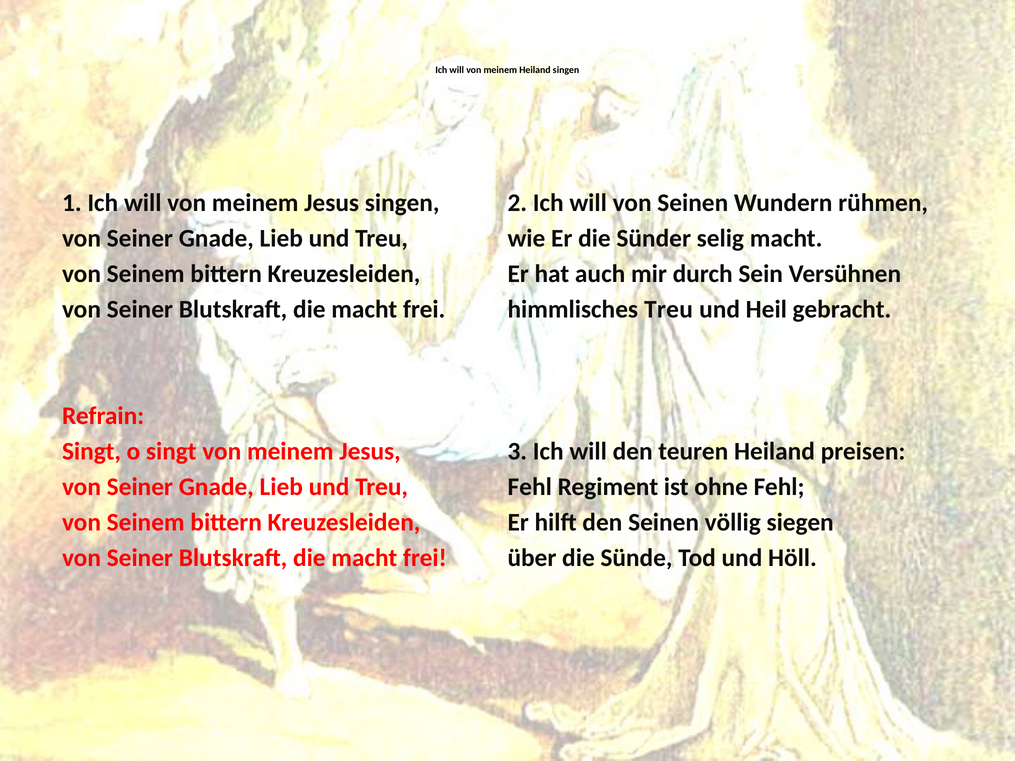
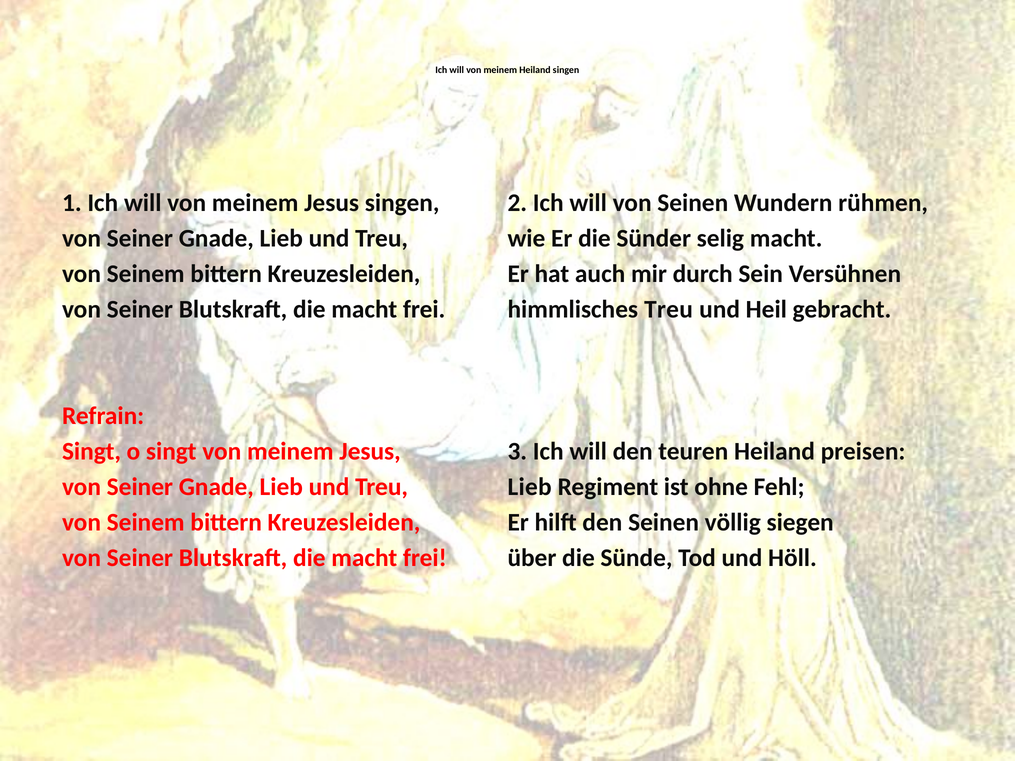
Fehl: Fehl -> Lieb (530, 487)
